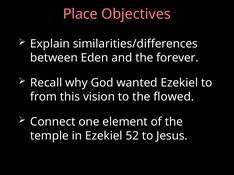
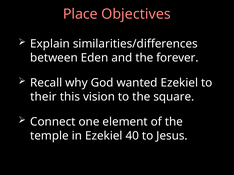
from: from -> their (43, 97)
flowed: flowed -> square (174, 97)
52: 52 -> 40 (132, 136)
